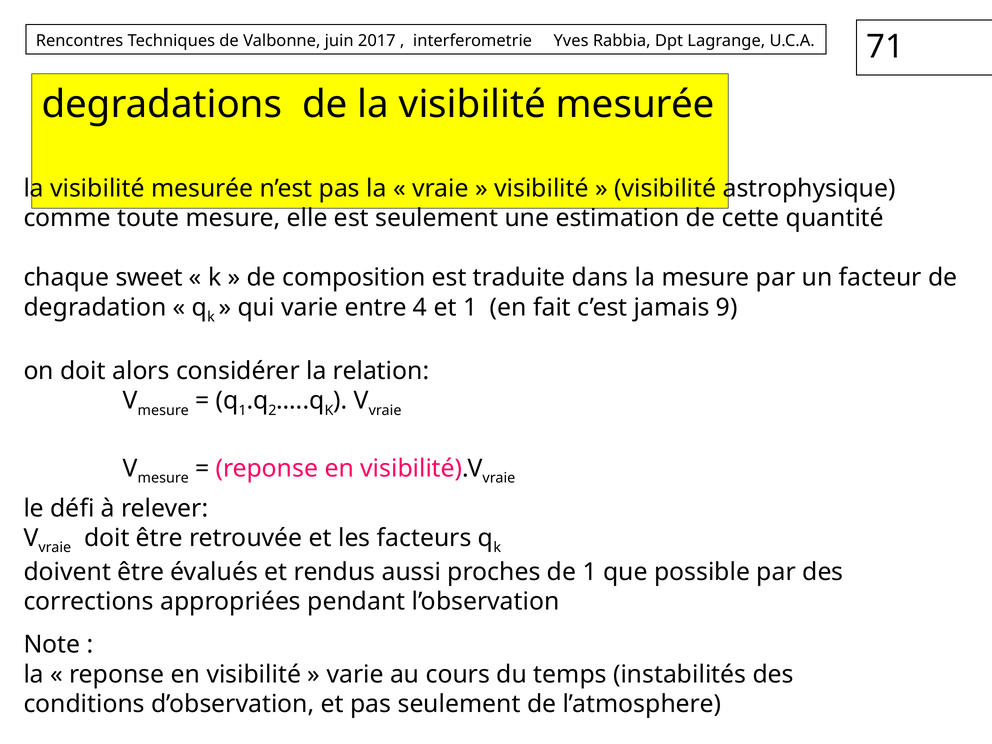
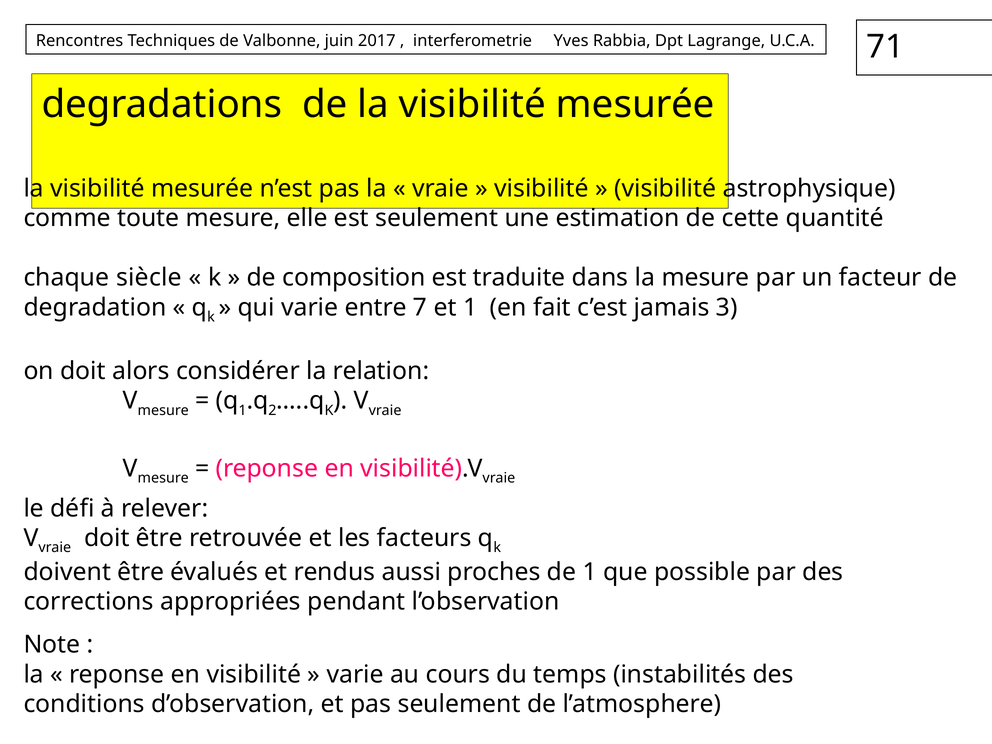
sweet: sweet -> siècle (149, 278)
4: 4 -> 7 (420, 307)
9: 9 -> 3 (727, 307)
